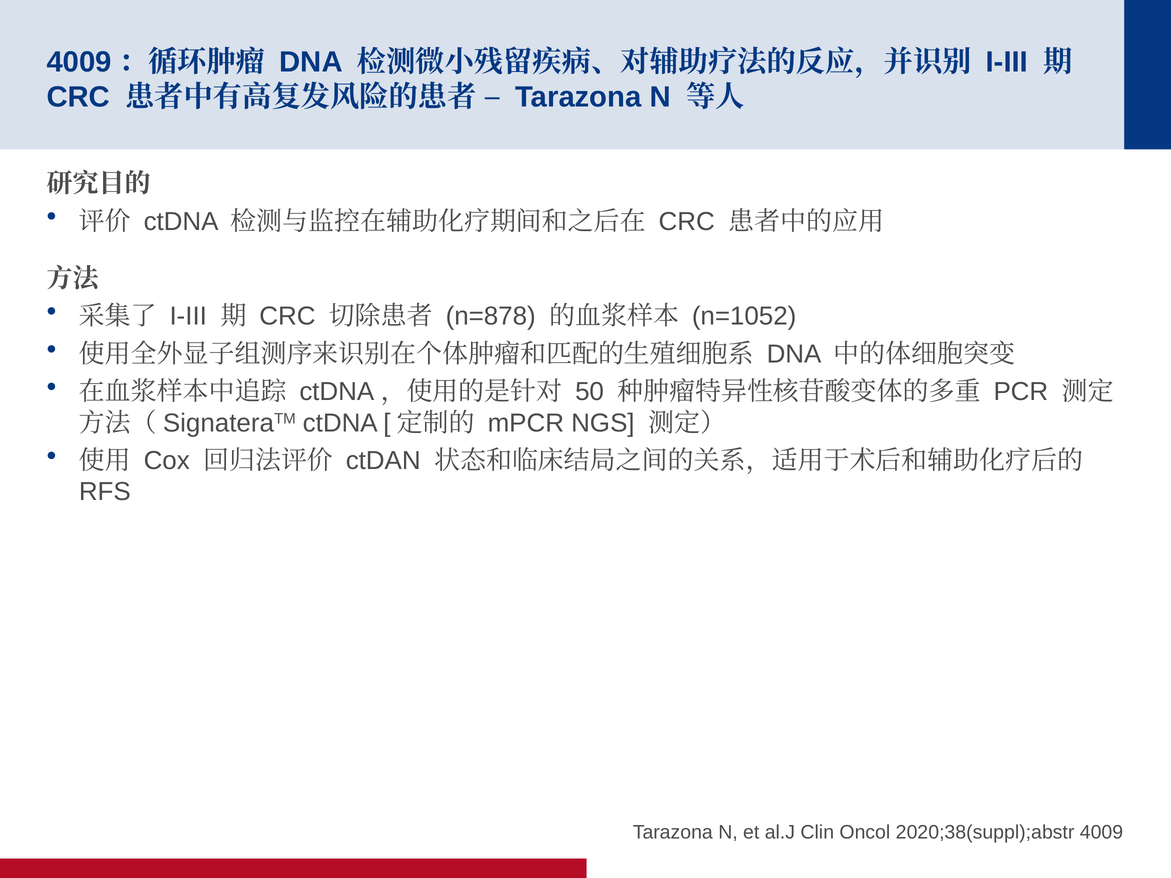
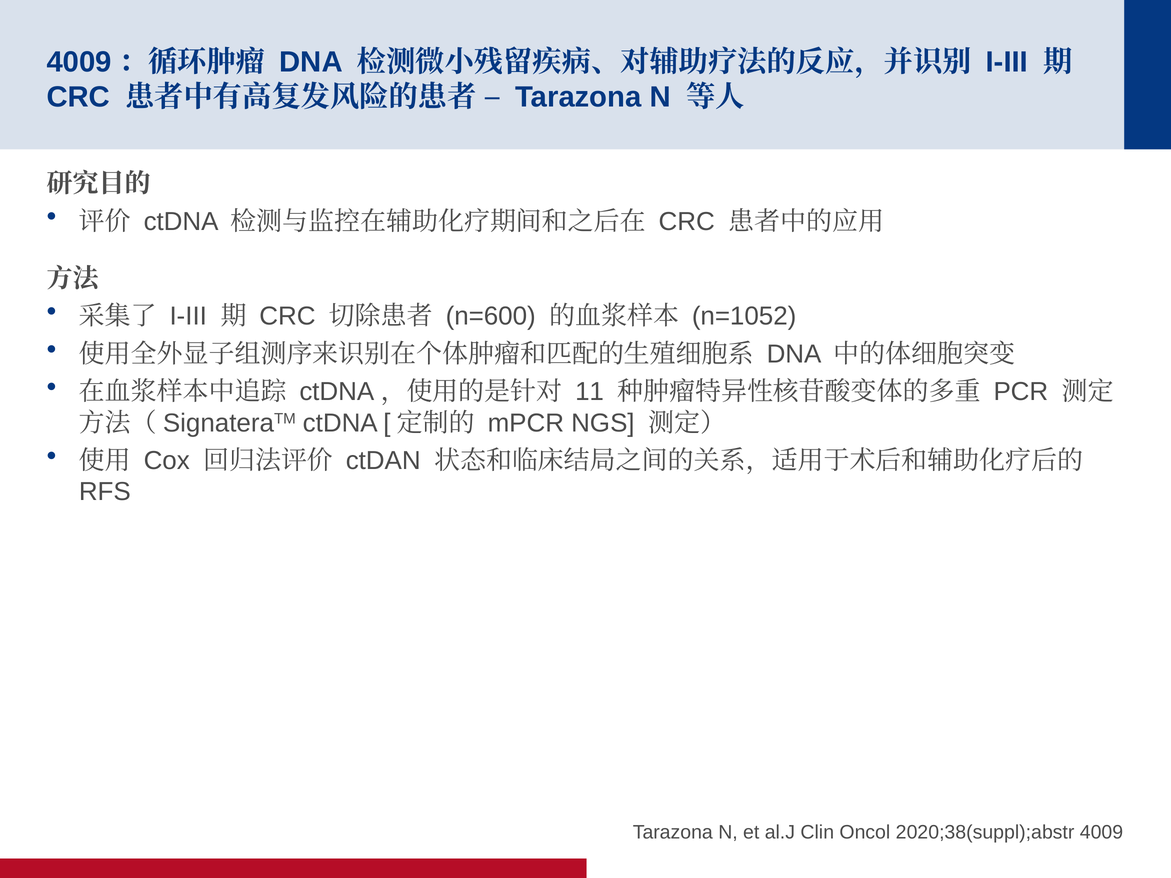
n=878: n=878 -> n=600 (491, 316)
50: 50 -> 11 (590, 392)
